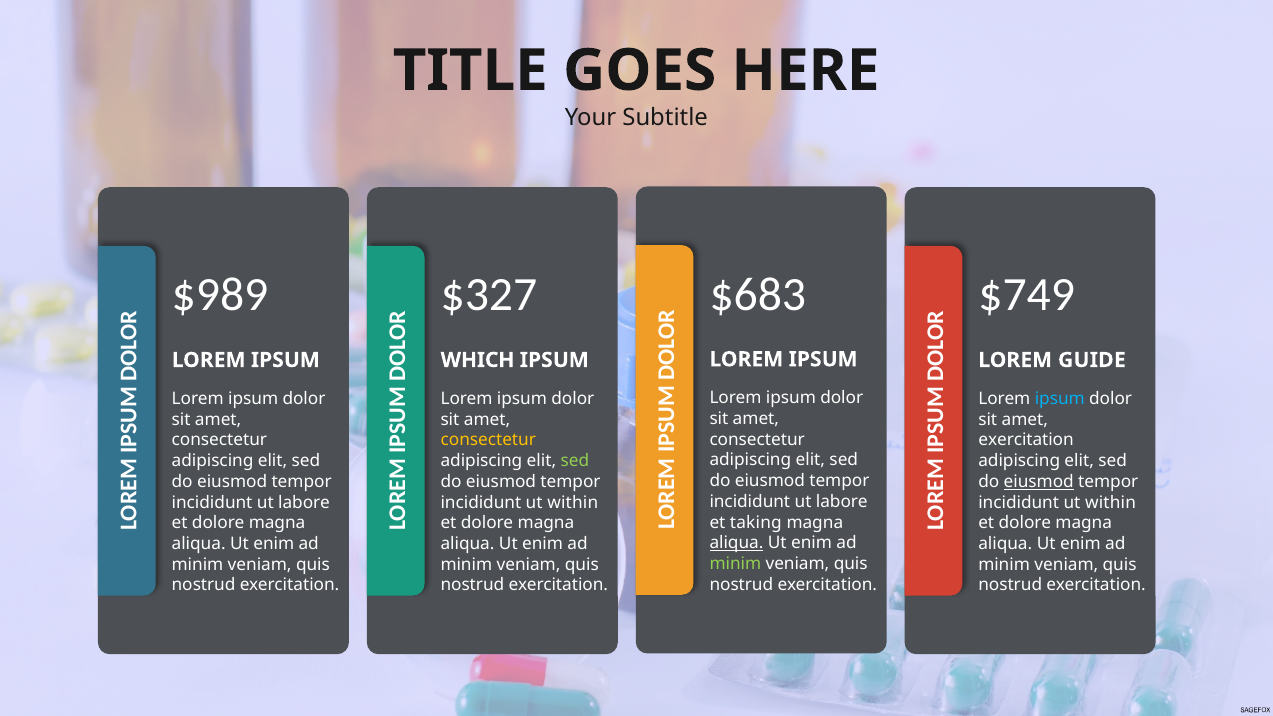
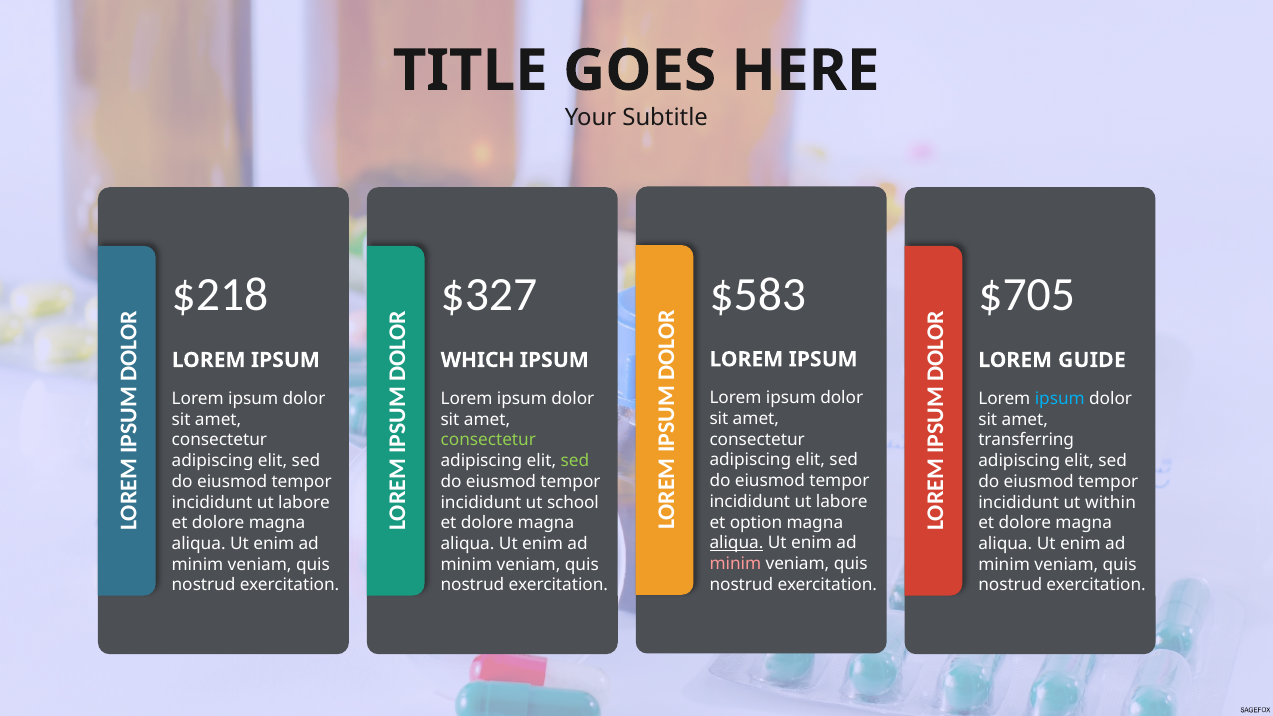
$683: $683 -> $583 (758, 294)
$989: $989 -> $218 (220, 295)
$749: $749 -> $705 (1027, 295)
consectetur colour: yellow -> light green (488, 440)
exercitation: exercitation -> transferring (1026, 440)
eiusmod underline: present -> none (1039, 482)
within: within -> school (573, 502)
taking: taking -> option (756, 522)
minim colour: light green -> pink (735, 564)
